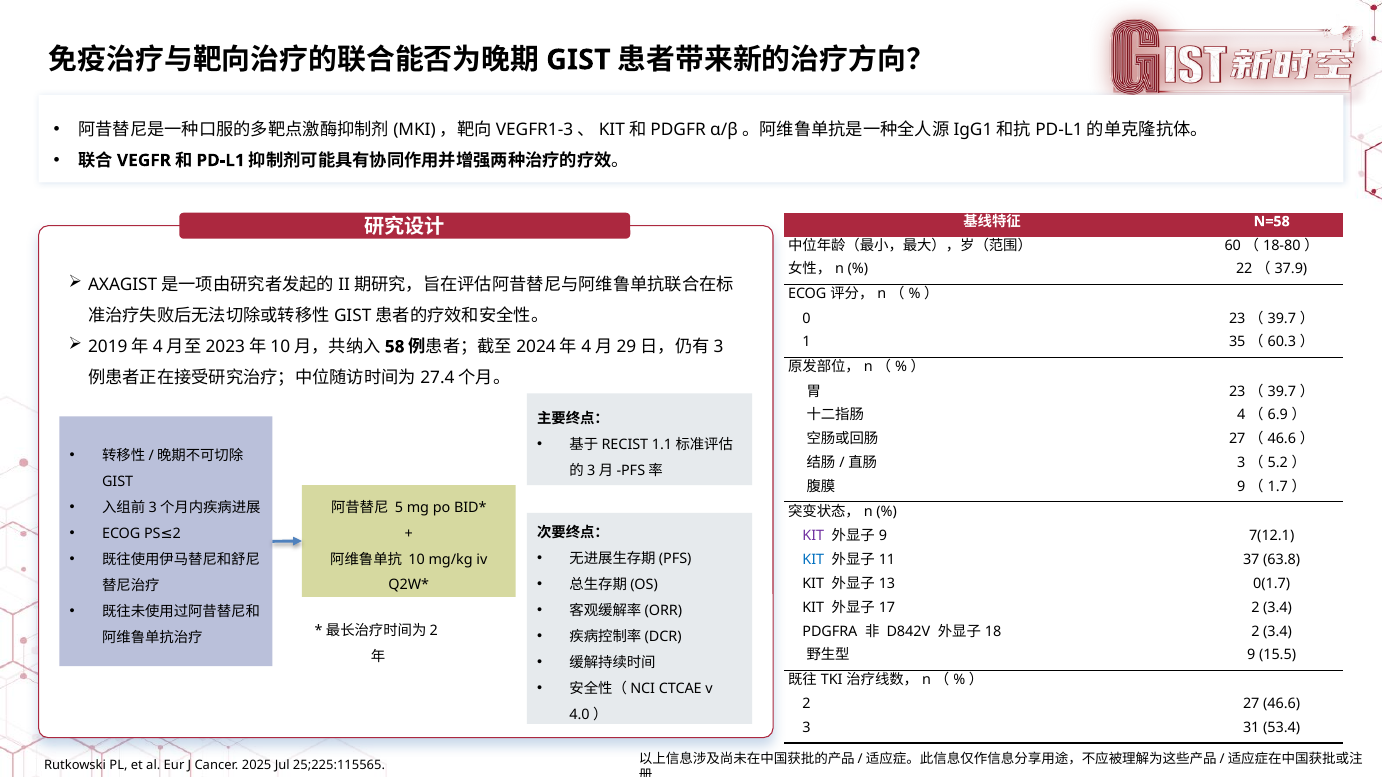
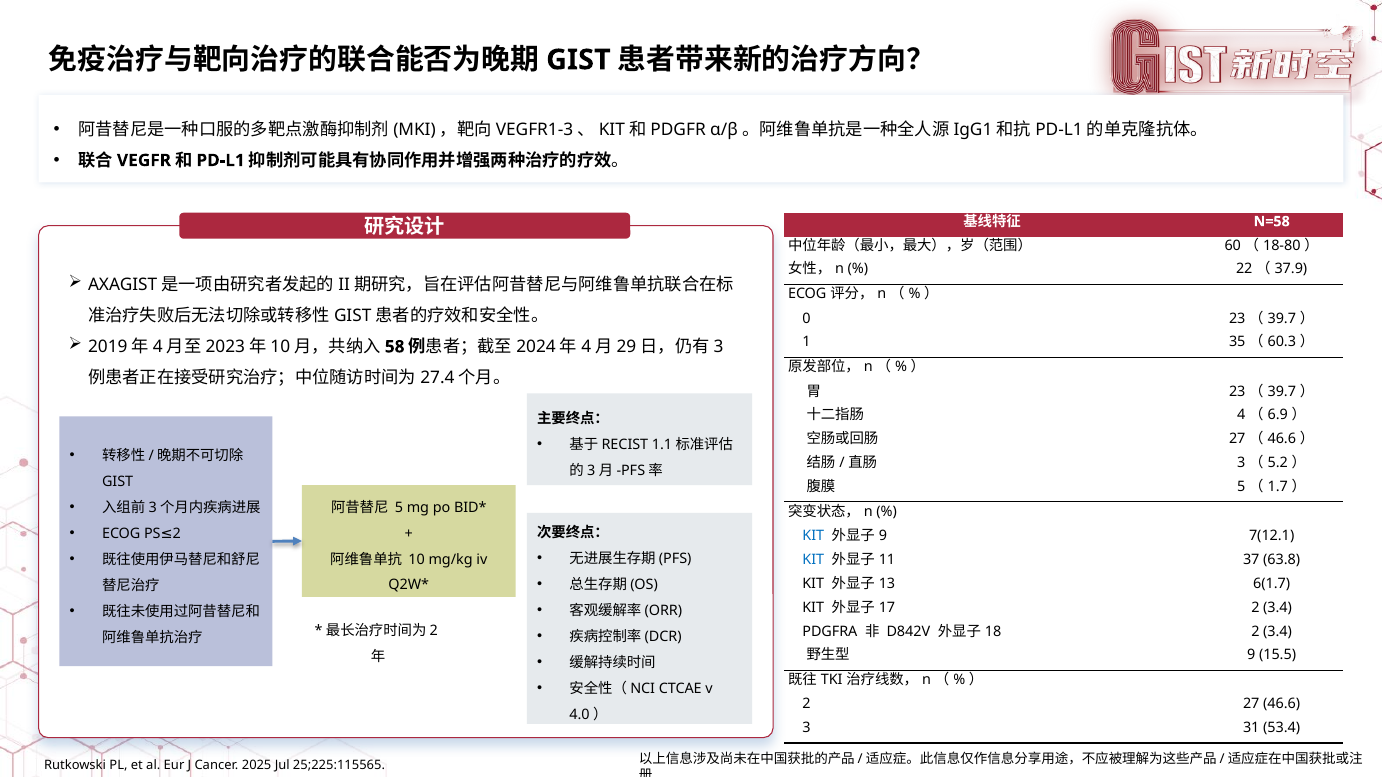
9: 9 -> 5 (1241, 487)
KIT colour: purple -> blue (813, 536)
0(1.7: 0(1.7 -> 6(1.7 (1272, 584)
